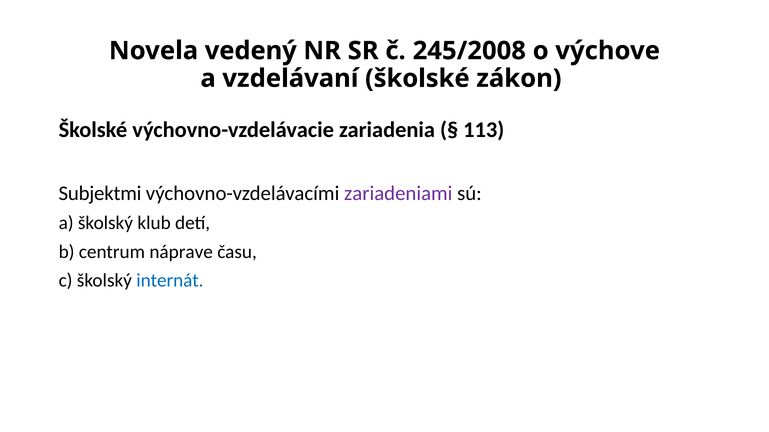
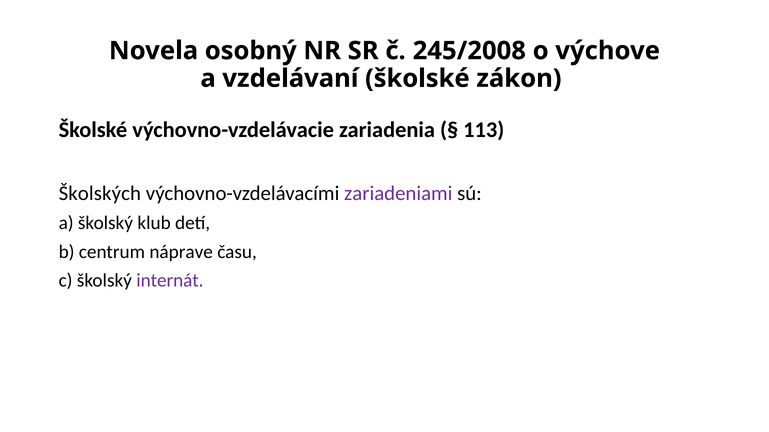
vedený: vedený -> osobný (251, 51)
Subjektmi: Subjektmi -> Školských (100, 194)
internát colour: blue -> purple (170, 281)
